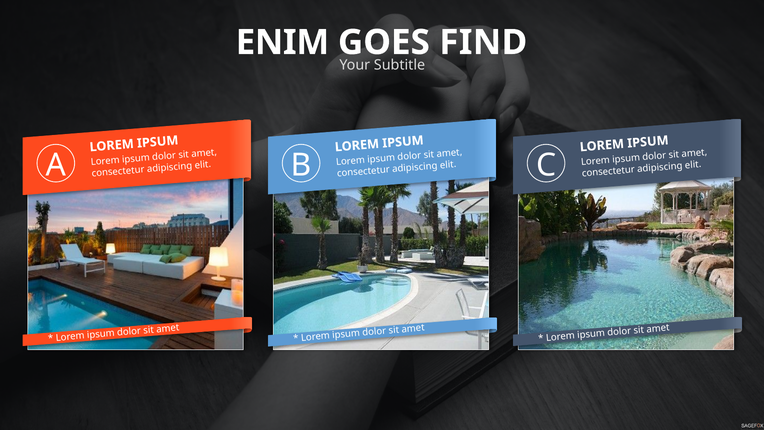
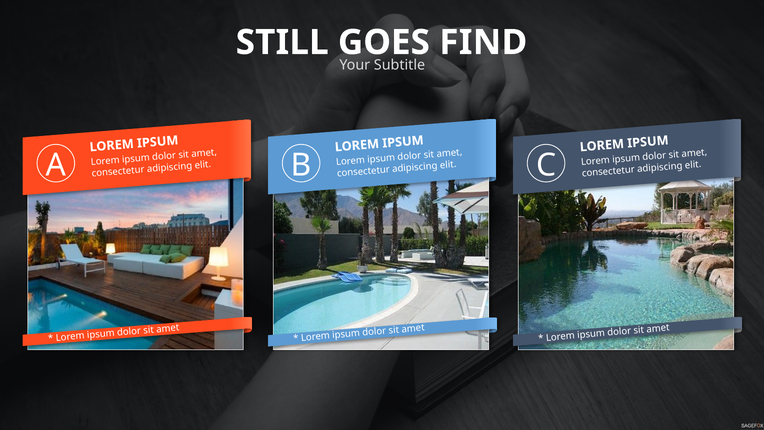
ENIM: ENIM -> STILL (282, 42)
